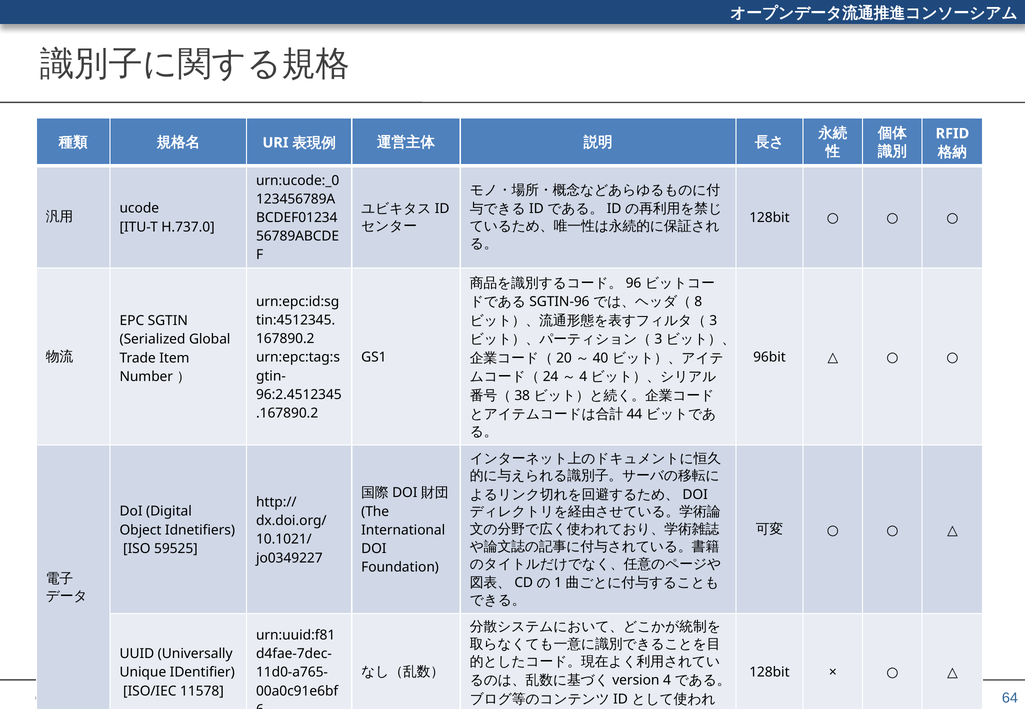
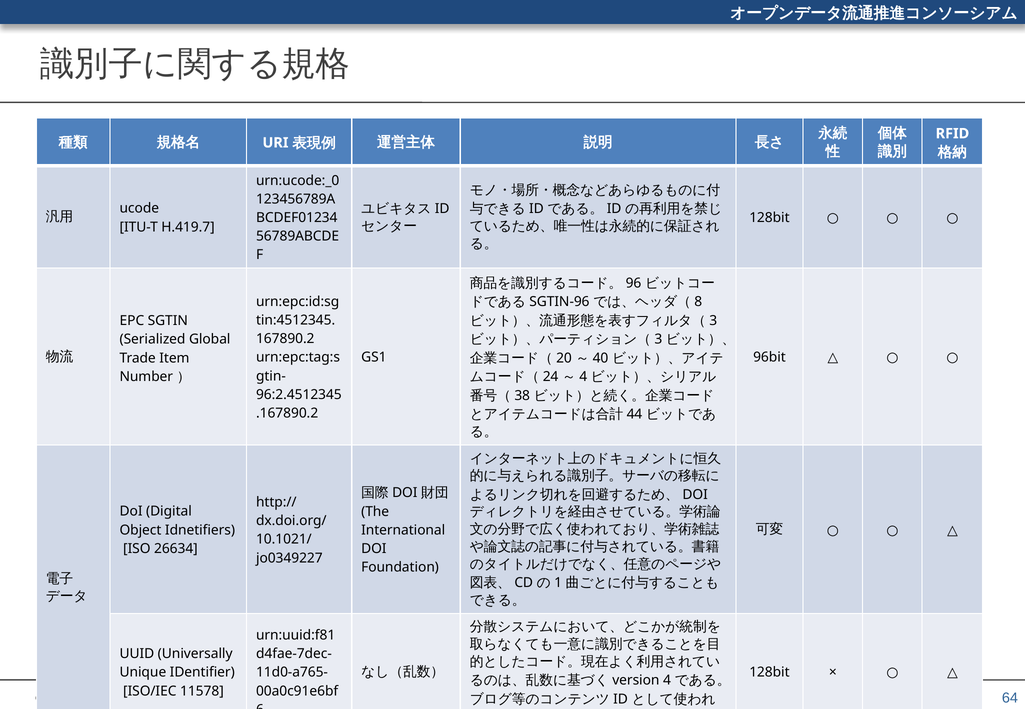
H.737.0: H.737.0 -> H.419.7 (188, 227)
59525: 59525 -> 26634 (176, 549)
